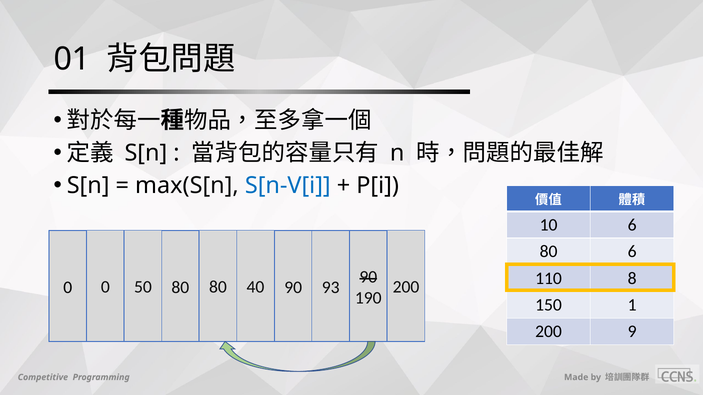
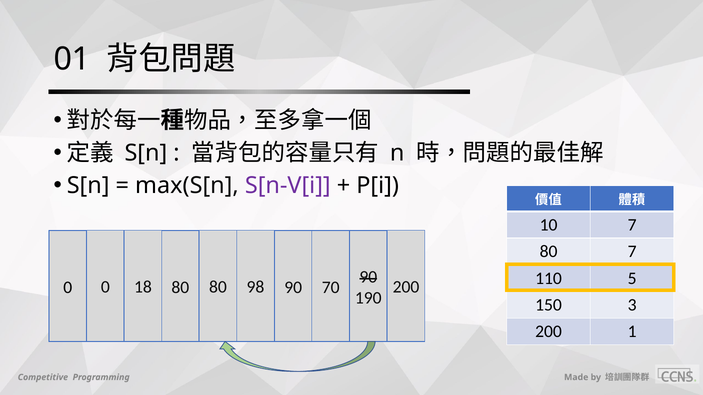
S[n-V[i colour: blue -> purple (288, 186)
10 6: 6 -> 7 (632, 225)
80 6: 6 -> 7 (632, 252)
8: 8 -> 5 (632, 279)
50: 50 -> 18 (143, 287)
40: 40 -> 98 (255, 287)
93: 93 -> 70 (331, 288)
1: 1 -> 3 (632, 305)
9: 9 -> 1 (632, 332)
